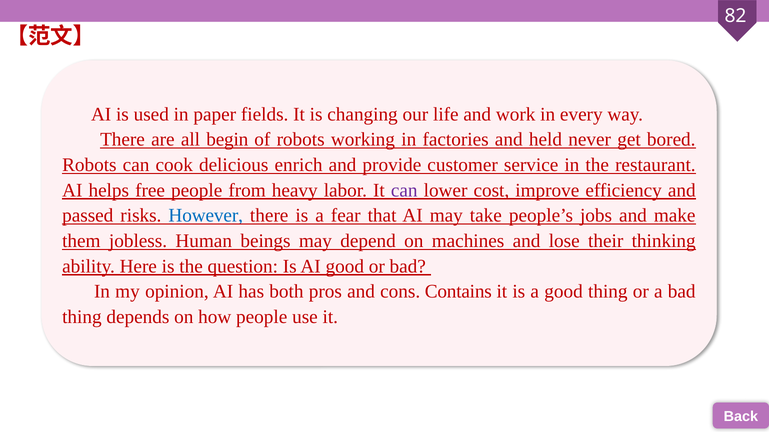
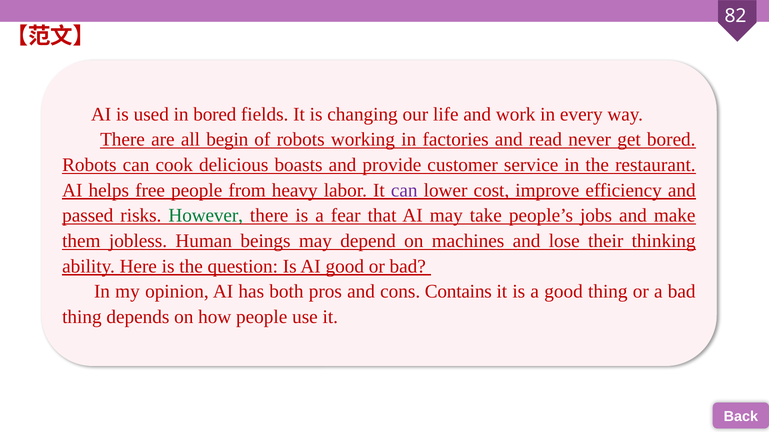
in paper: paper -> bored (215, 114)
held: held -> read (545, 140)
enrich: enrich -> boasts (299, 165)
However colour: blue -> green (206, 216)
